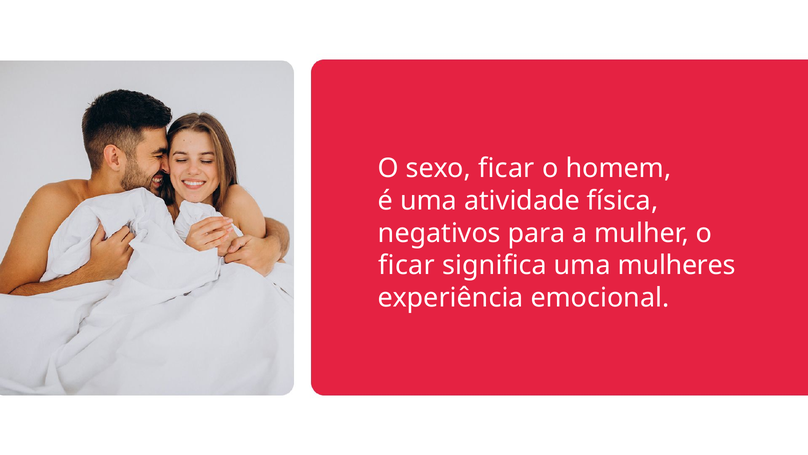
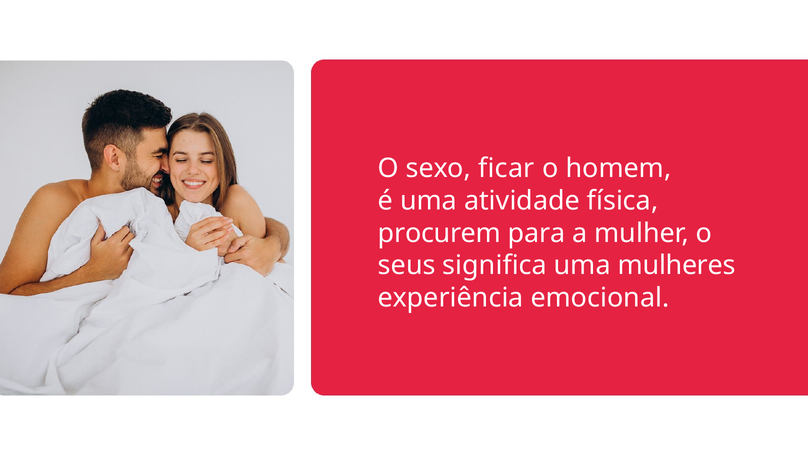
negativos: negativos -> procurem (439, 233)
ficar: ficar -> seus (407, 265)
